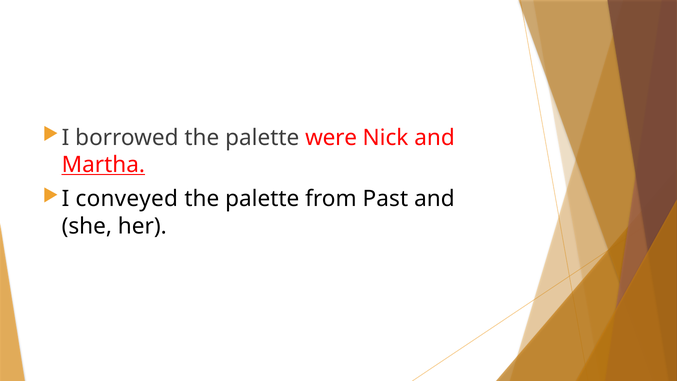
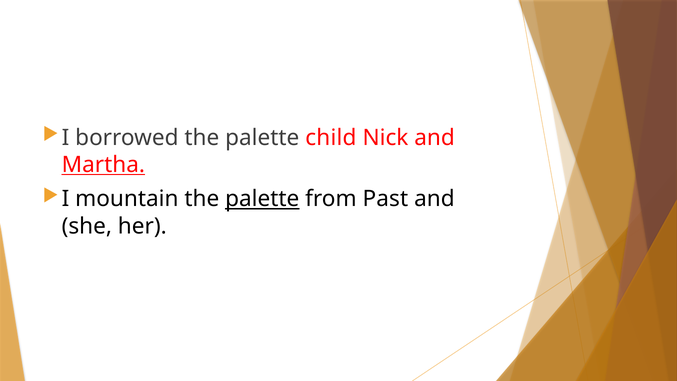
were: were -> child (331, 138)
conveyed: conveyed -> mountain (127, 199)
palette underline: none -> present (262, 199)
